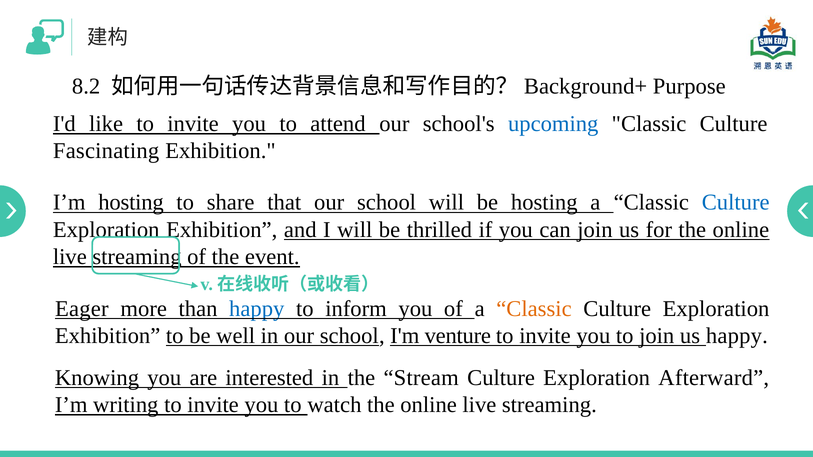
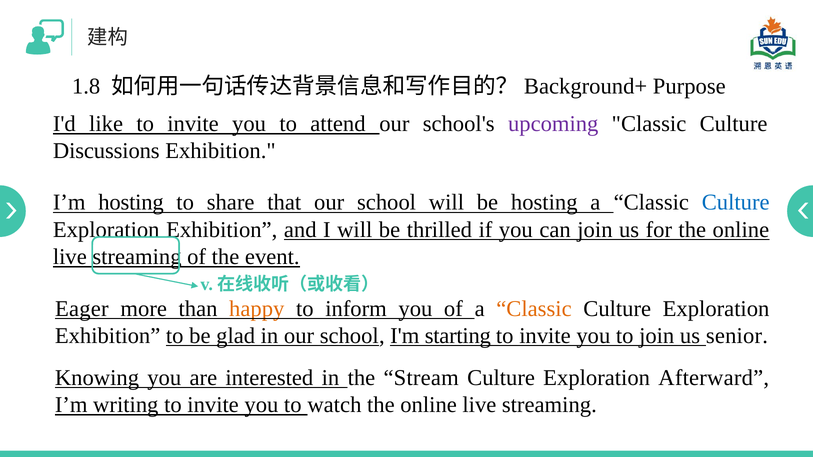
8.2: 8.2 -> 1.8 (86, 86)
upcoming colour: blue -> purple (553, 124)
Fascinating: Fascinating -> Discussions (106, 151)
happy colour: blue -> orange (257, 309)
well: well -> glad (236, 336)
venture: venture -> starting (458, 336)
us happy: happy -> senior (737, 336)
